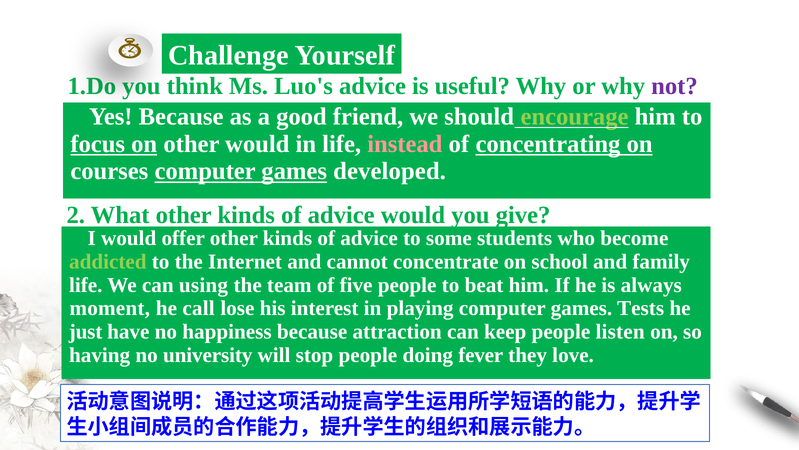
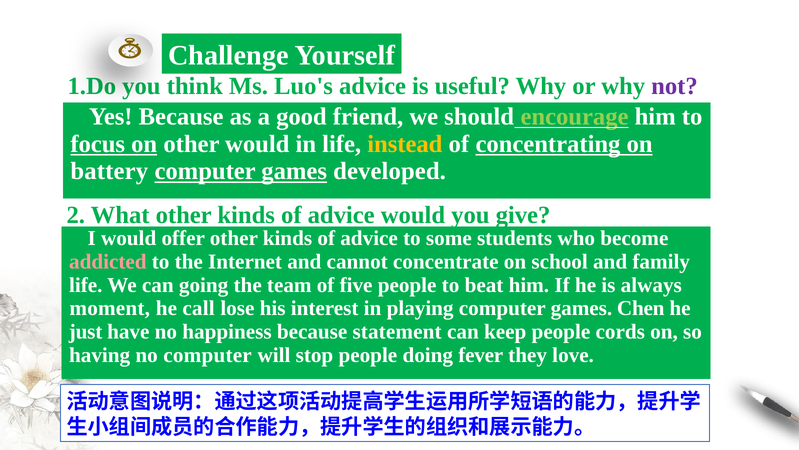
instead colour: pink -> yellow (405, 144)
courses: courses -> battery (109, 171)
addicted colour: light green -> pink (108, 261)
using: using -> going (204, 285)
Tests: Tests -> Chen (641, 308)
attraction: attraction -> statement (397, 331)
listen: listen -> cords (620, 331)
no university: university -> computer (208, 355)
